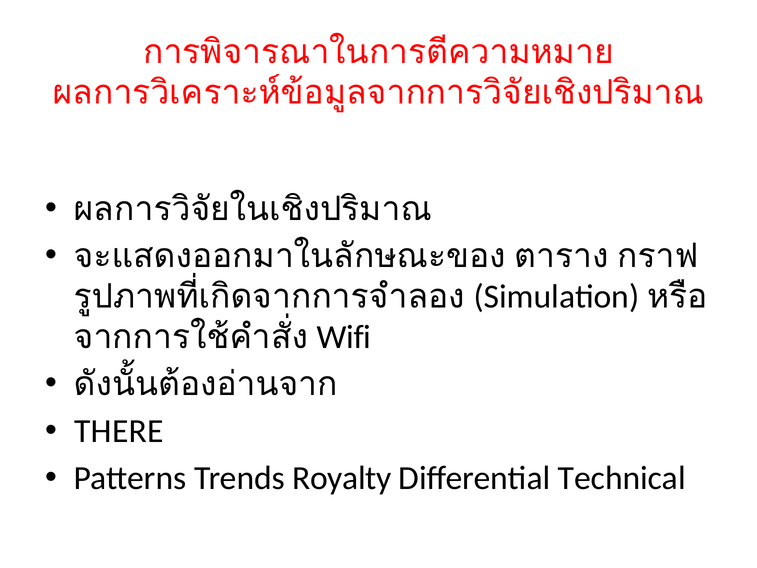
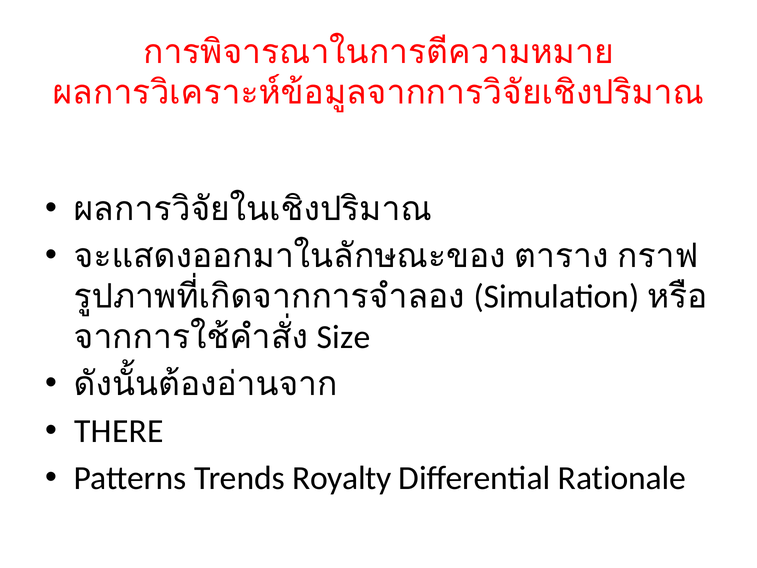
Wifi: Wifi -> Size (344, 337)
Technical: Technical -> Rationale (622, 478)
